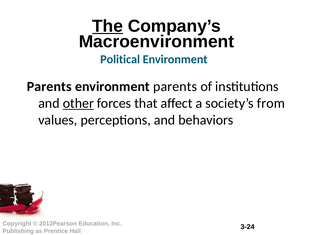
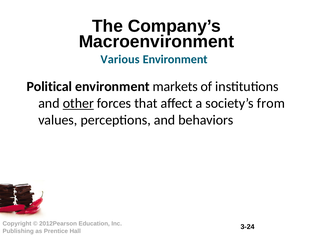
The underline: present -> none (108, 26)
Political: Political -> Various (120, 59)
Parents: Parents -> Political (49, 87)
environment parents: parents -> markets (175, 87)
